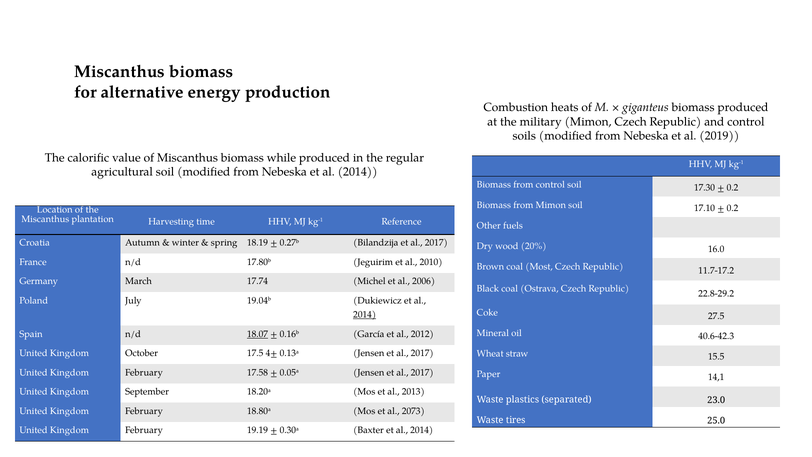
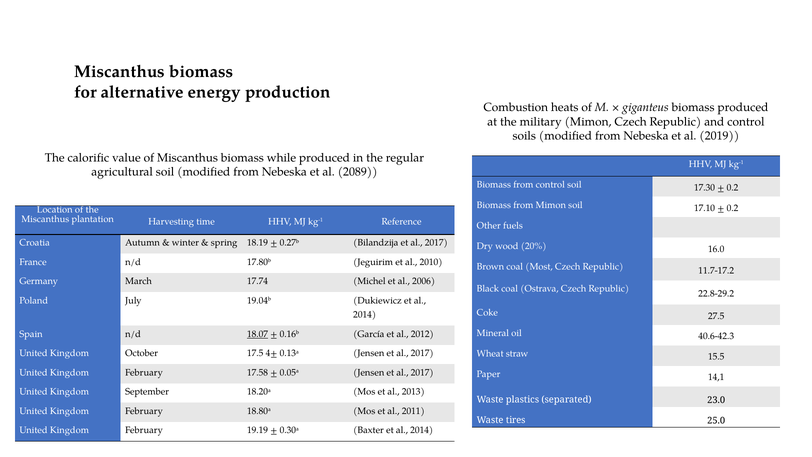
Nebeska et al 2014: 2014 -> 2089 (358, 172)
2014 underline: present -> none (365, 315)
2073: 2073 -> 2011 (413, 411)
